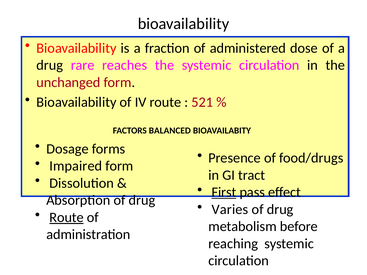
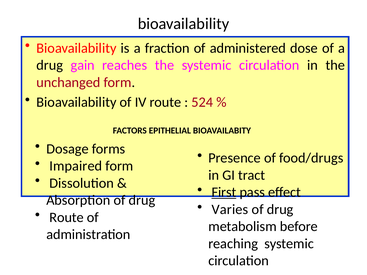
rare: rare -> gain (83, 65)
521: 521 -> 524 (202, 102)
BALANCED: BALANCED -> EPITHELIAL (170, 131)
Route underline: present -> none (67, 218)
